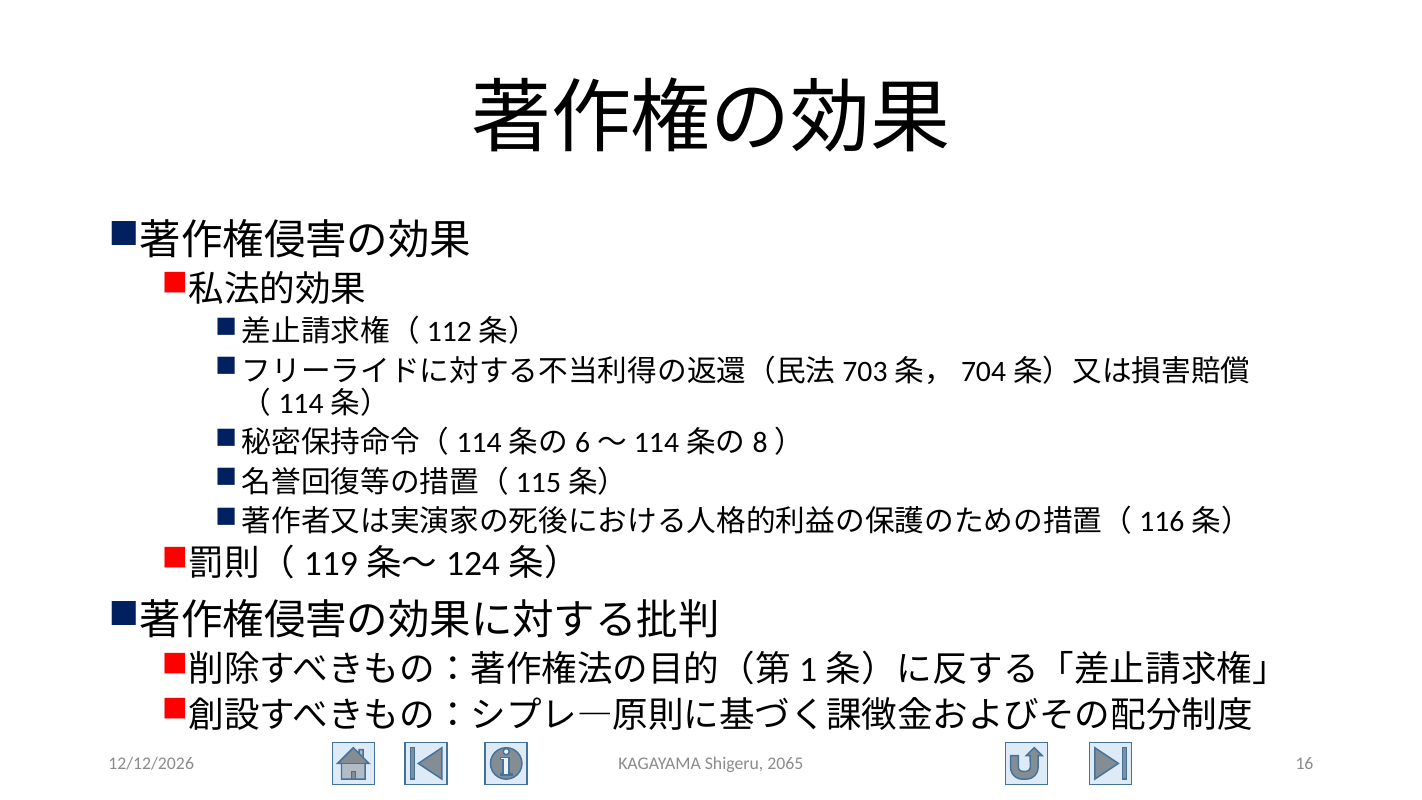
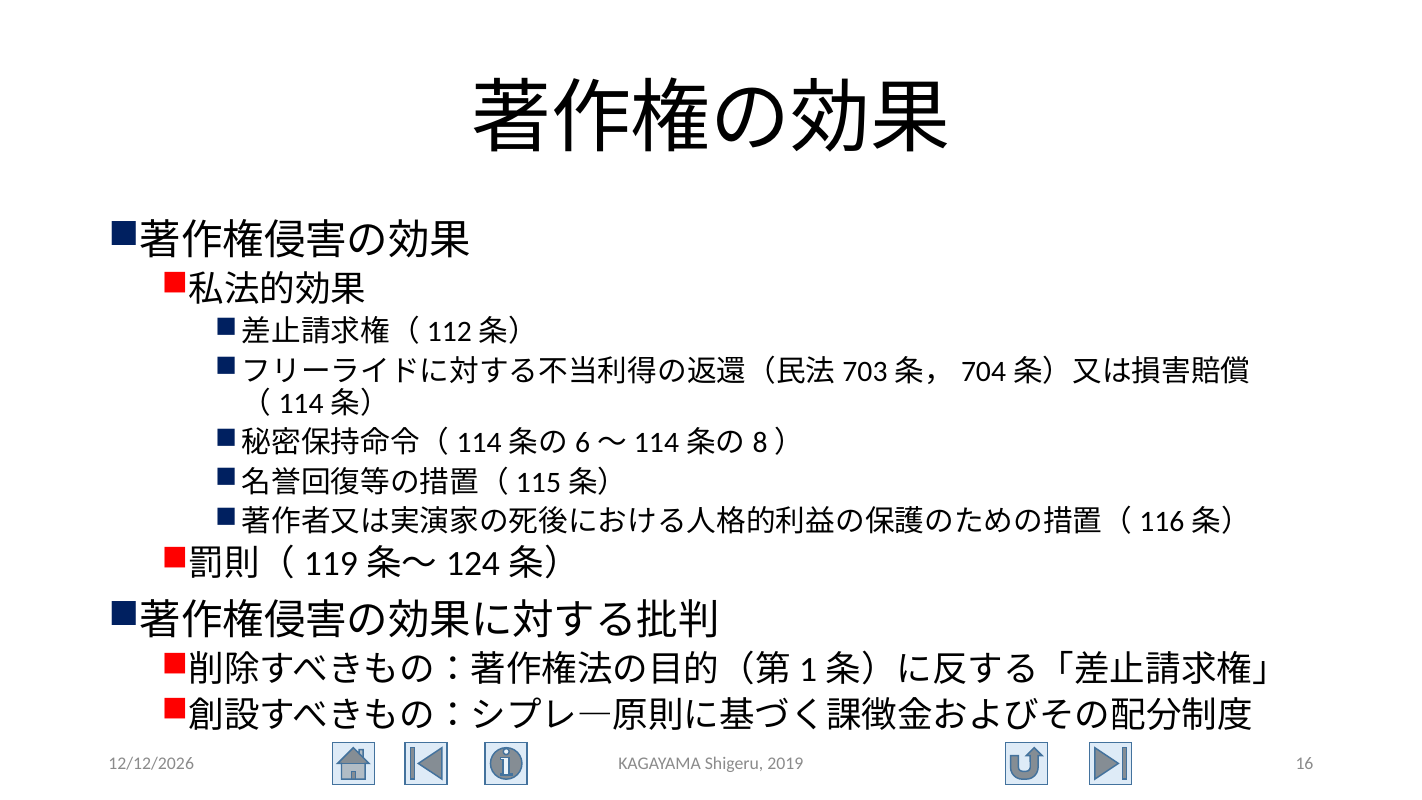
2065: 2065 -> 2019 (785, 764)
